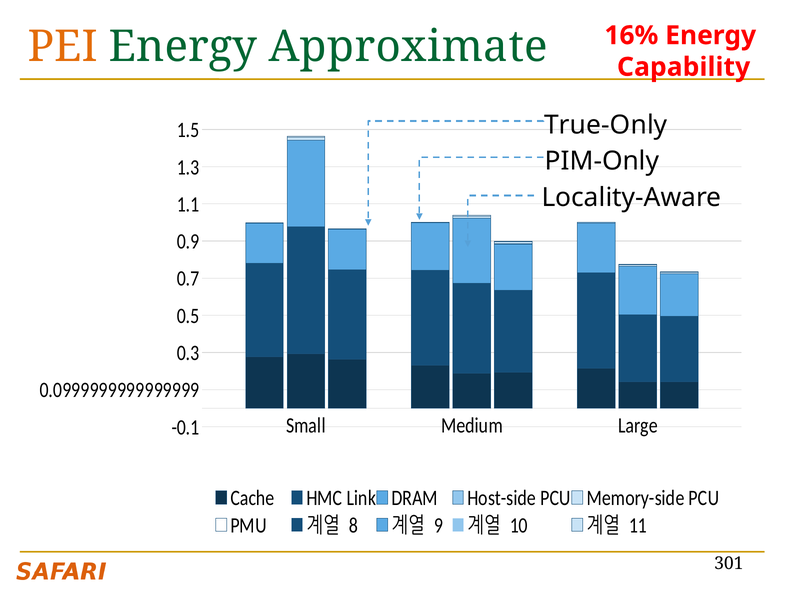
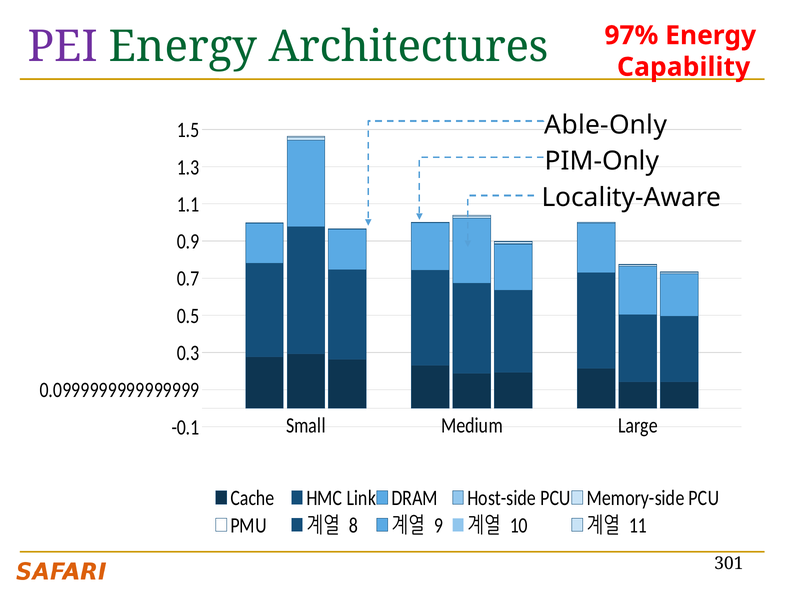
16%: 16% -> 97% (631, 35)
PEI colour: orange -> purple (63, 47)
Approximate: Approximate -> Architectures (409, 47)
True-Only: True-Only -> Able-Only (606, 125)
